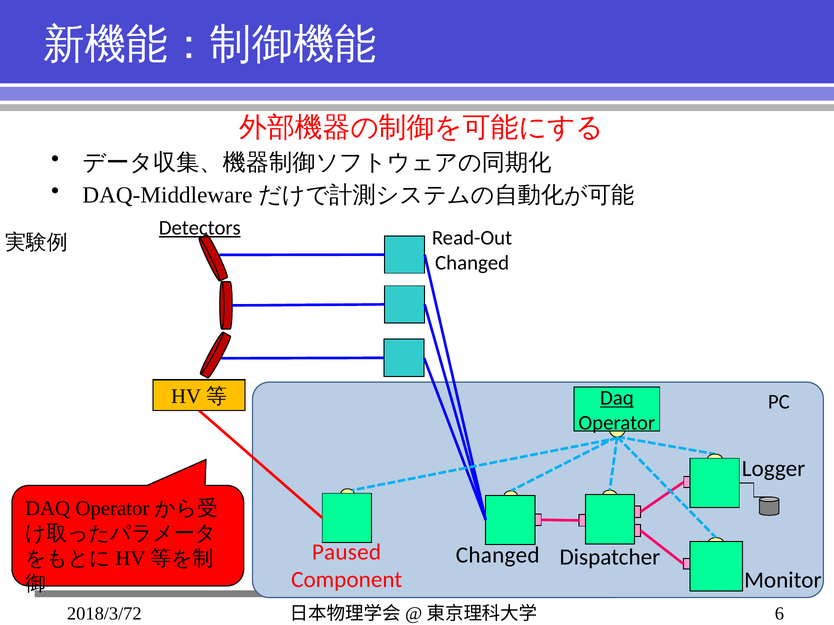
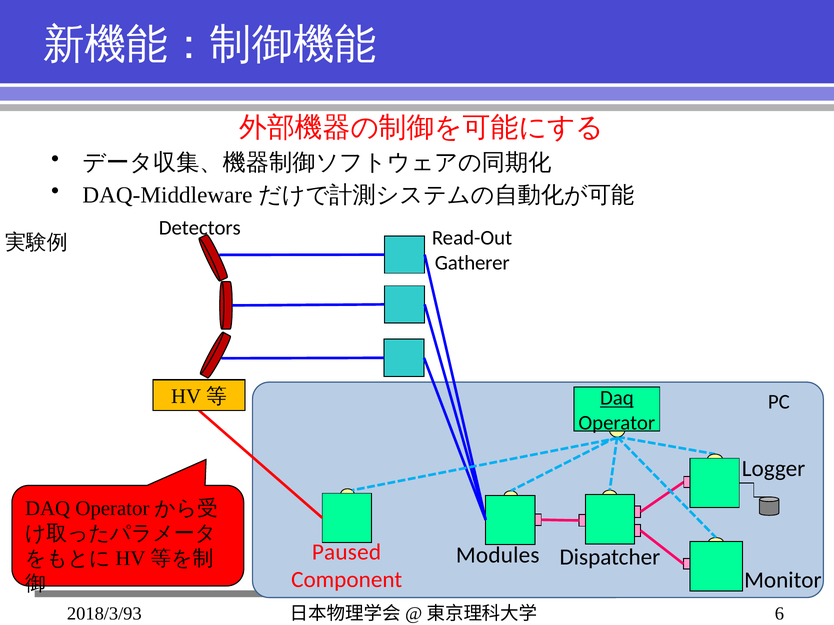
Detectors underline: present -> none (200, 228)
Changed: Changed -> Gatherer (472, 263)
Changed: Changed -> Modules (498, 556)
2018/3/72: 2018/3/72 -> 2018/3/93 (104, 614)
